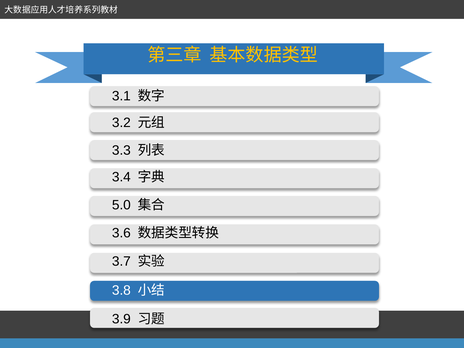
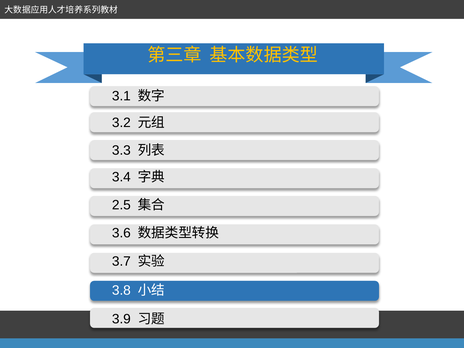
5.0: 5.0 -> 2.5 (121, 205)
